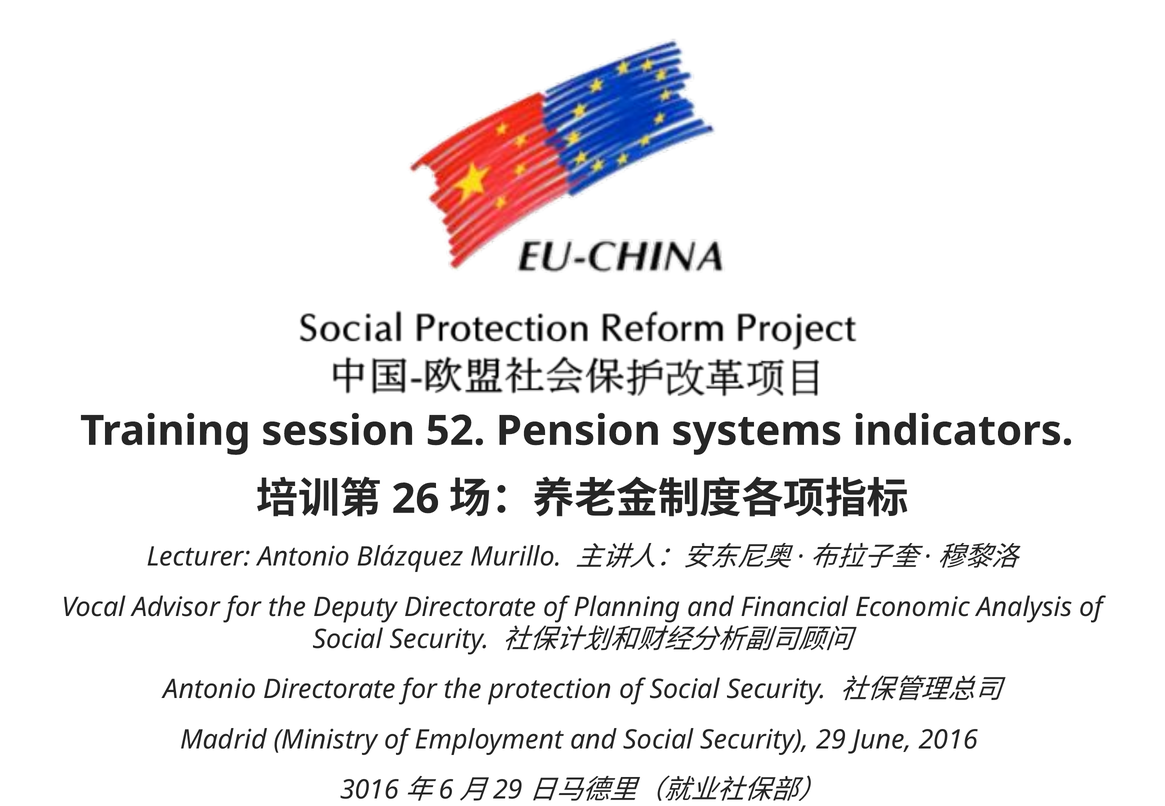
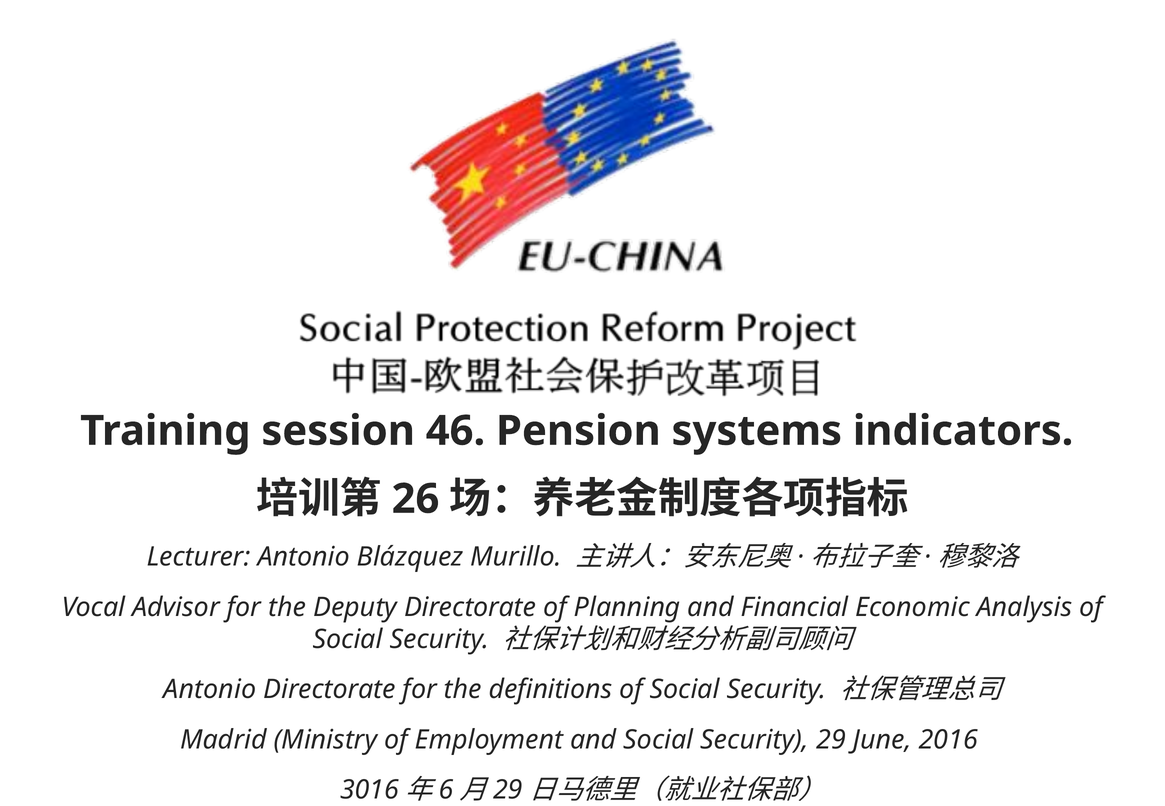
52: 52 -> 46 (455, 431)
protection: protection -> definitions (550, 690)
